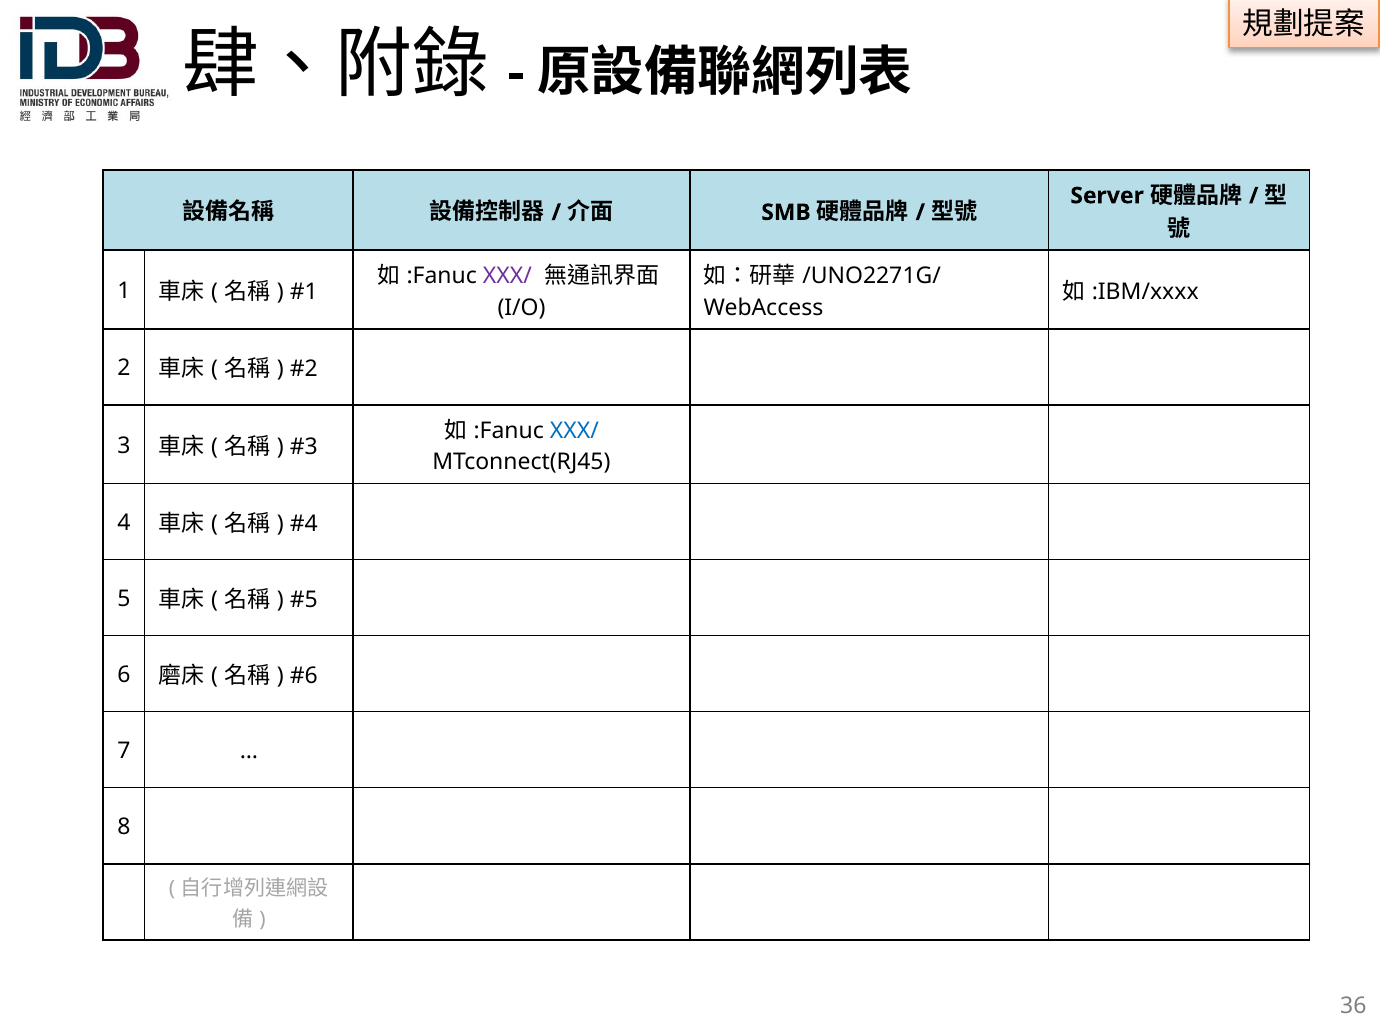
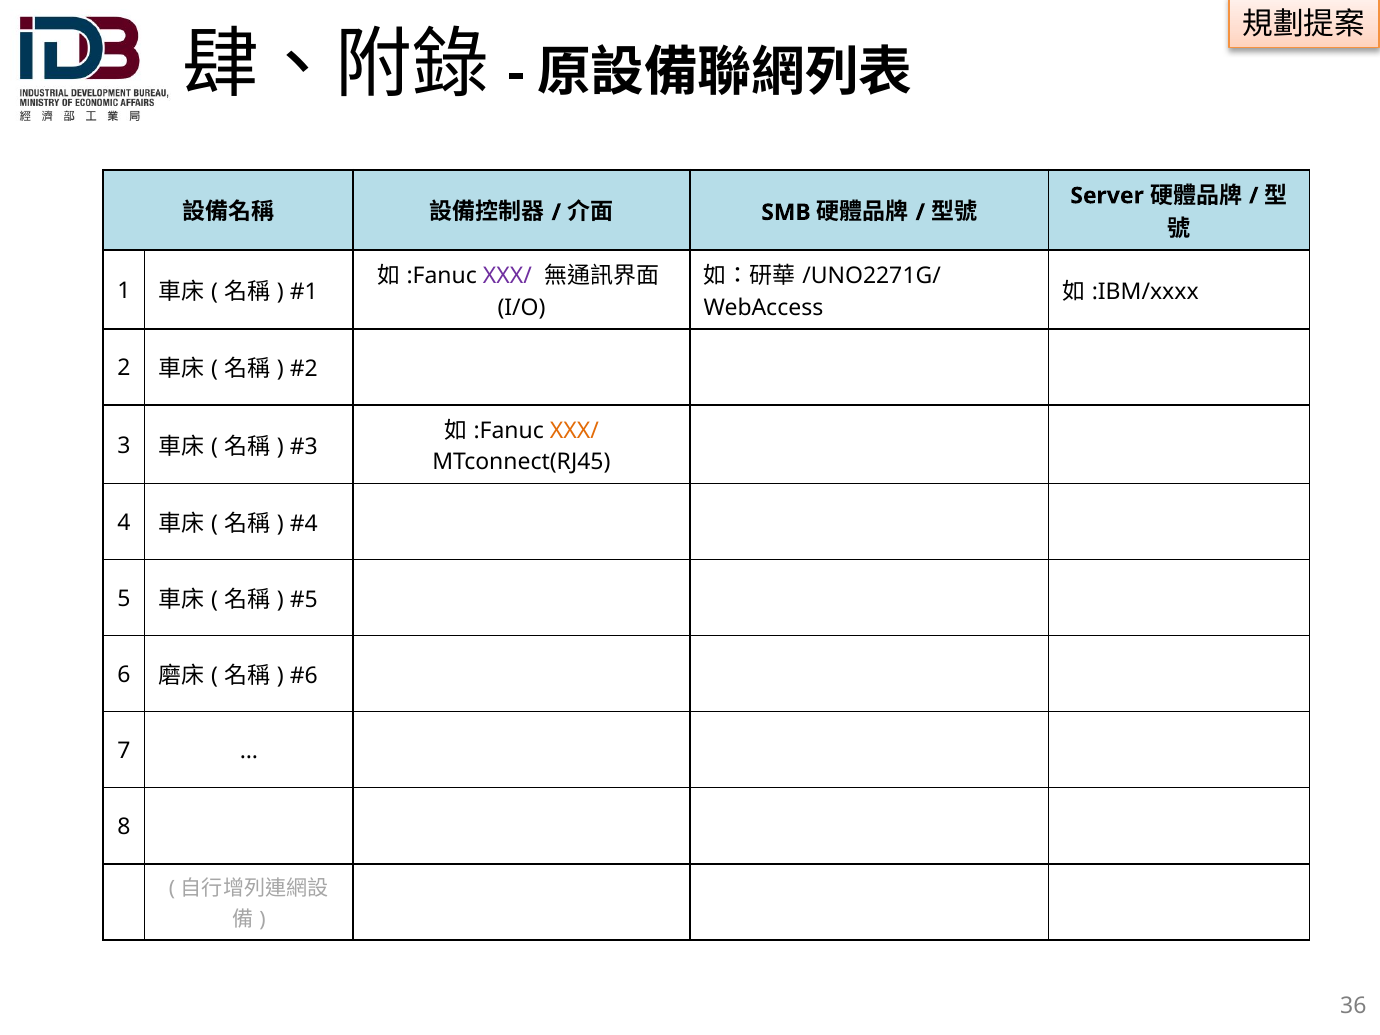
XXX/ colour: blue -> orange (574, 431)
